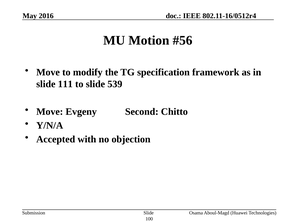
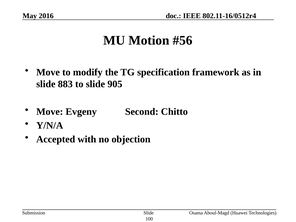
111: 111 -> 883 (65, 84)
539: 539 -> 905 (115, 84)
